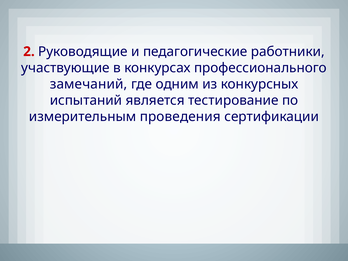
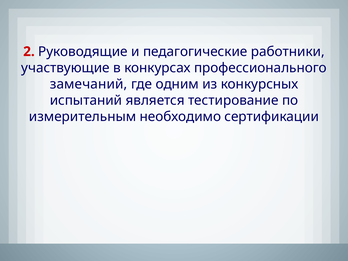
проведения: проведения -> необходимо (180, 117)
